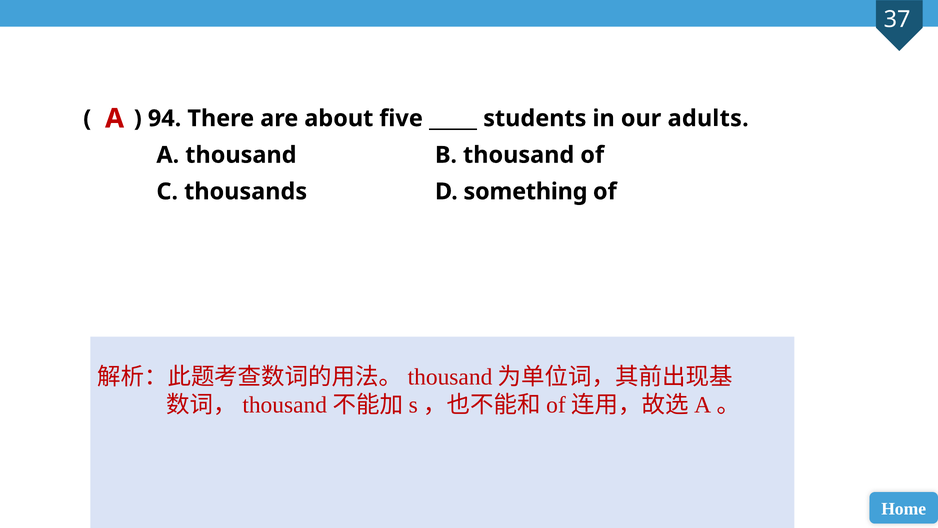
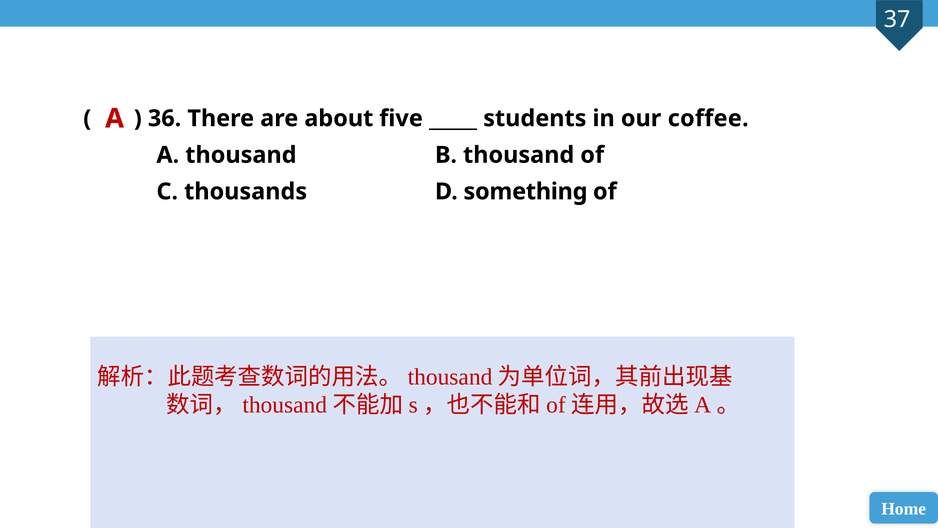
94: 94 -> 36 (165, 118)
adults: adults -> coffee (708, 118)
